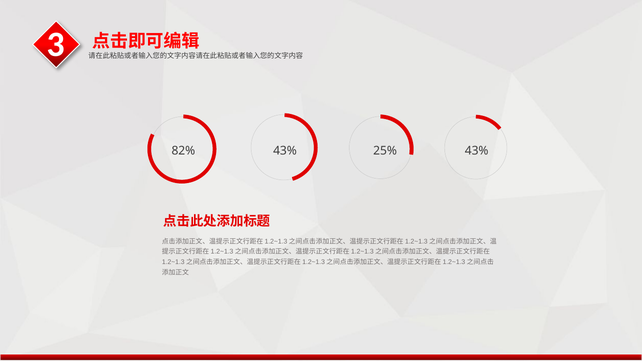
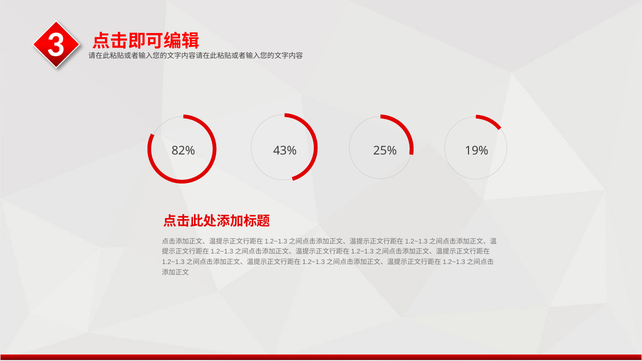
43%: 43% -> 19% (477, 151)
